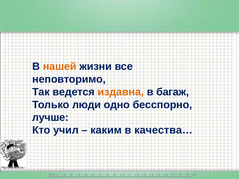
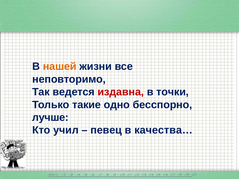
издавна colour: orange -> red (121, 92)
багаж: багаж -> точки (173, 92)
люди: люди -> такие (87, 105)
каким: каким -> певец (106, 130)
